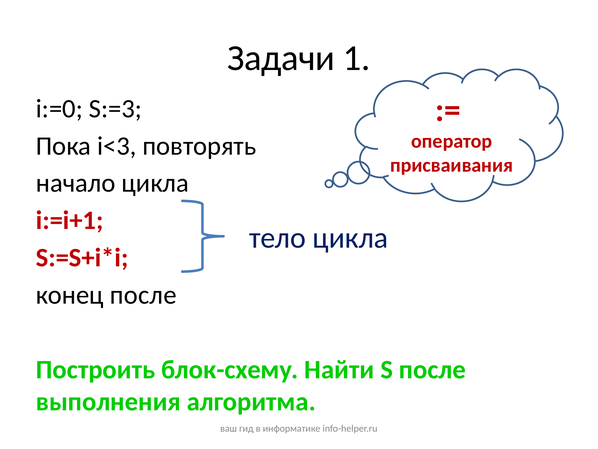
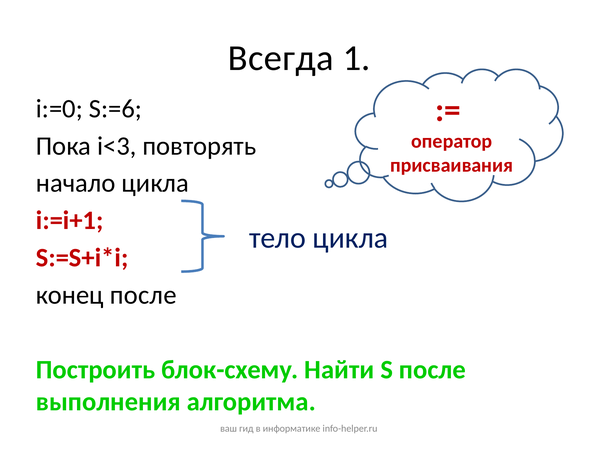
Задачи: Задачи -> Всегда (281, 58)
S:=3: S:=3 -> S:=6 (115, 108)
